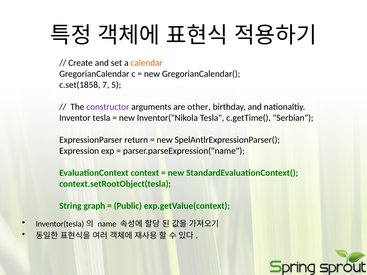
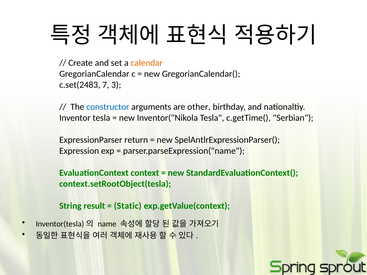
c.set(1858: c.set(1858 -> c.set(2483 (80, 85)
5: 5 -> 3 (116, 85)
constructor colour: purple -> blue (108, 107)
graph: graph -> result (94, 206)
Public: Public -> Static (128, 206)
